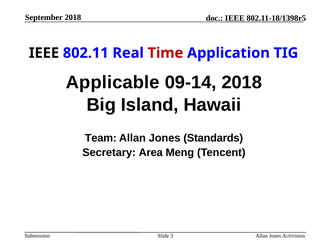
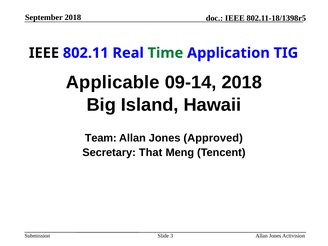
Time colour: red -> green (165, 53)
Standards: Standards -> Approved (213, 138)
Area: Area -> That (151, 152)
